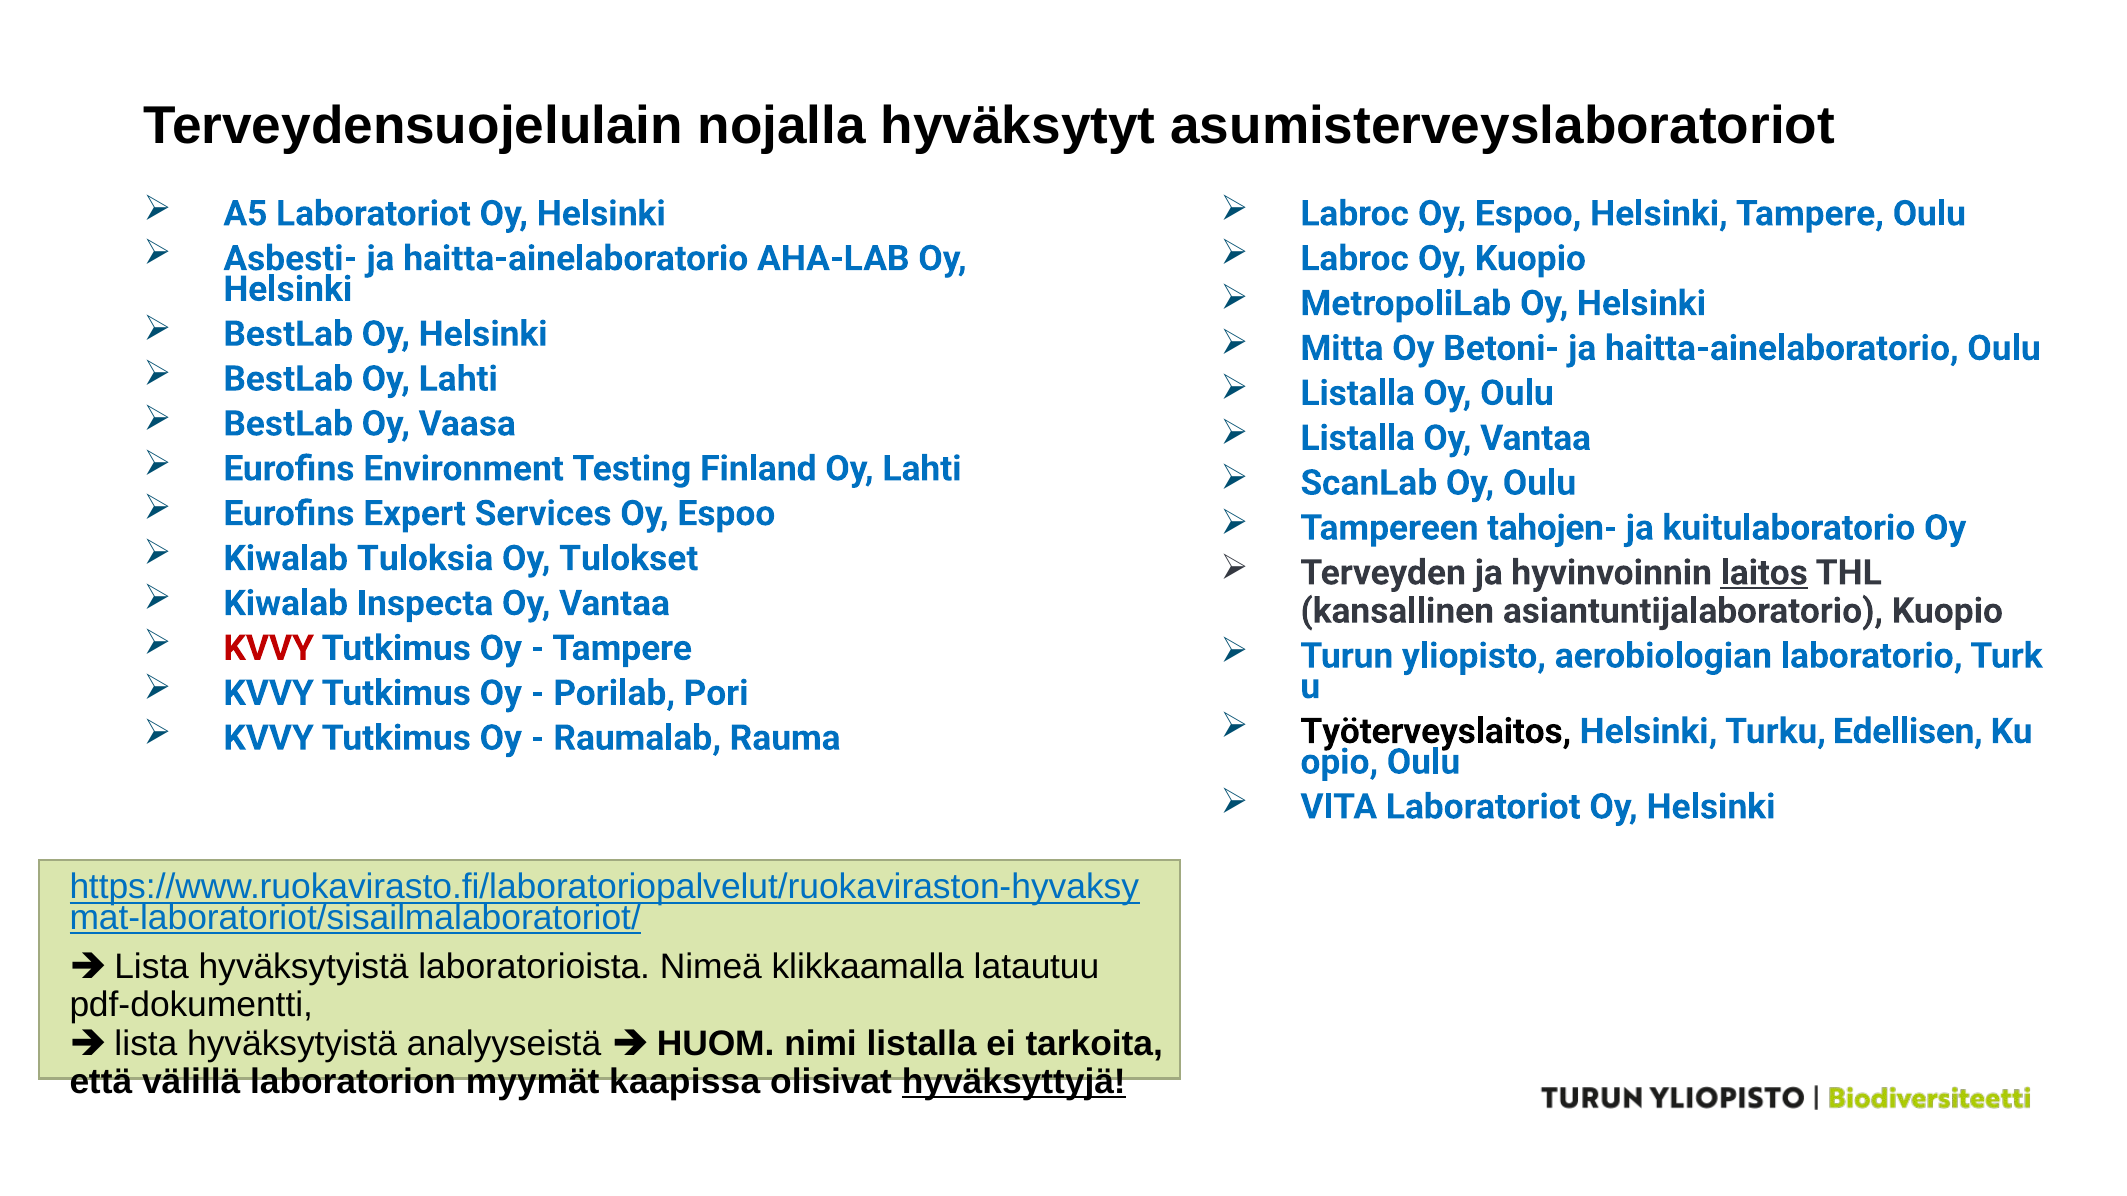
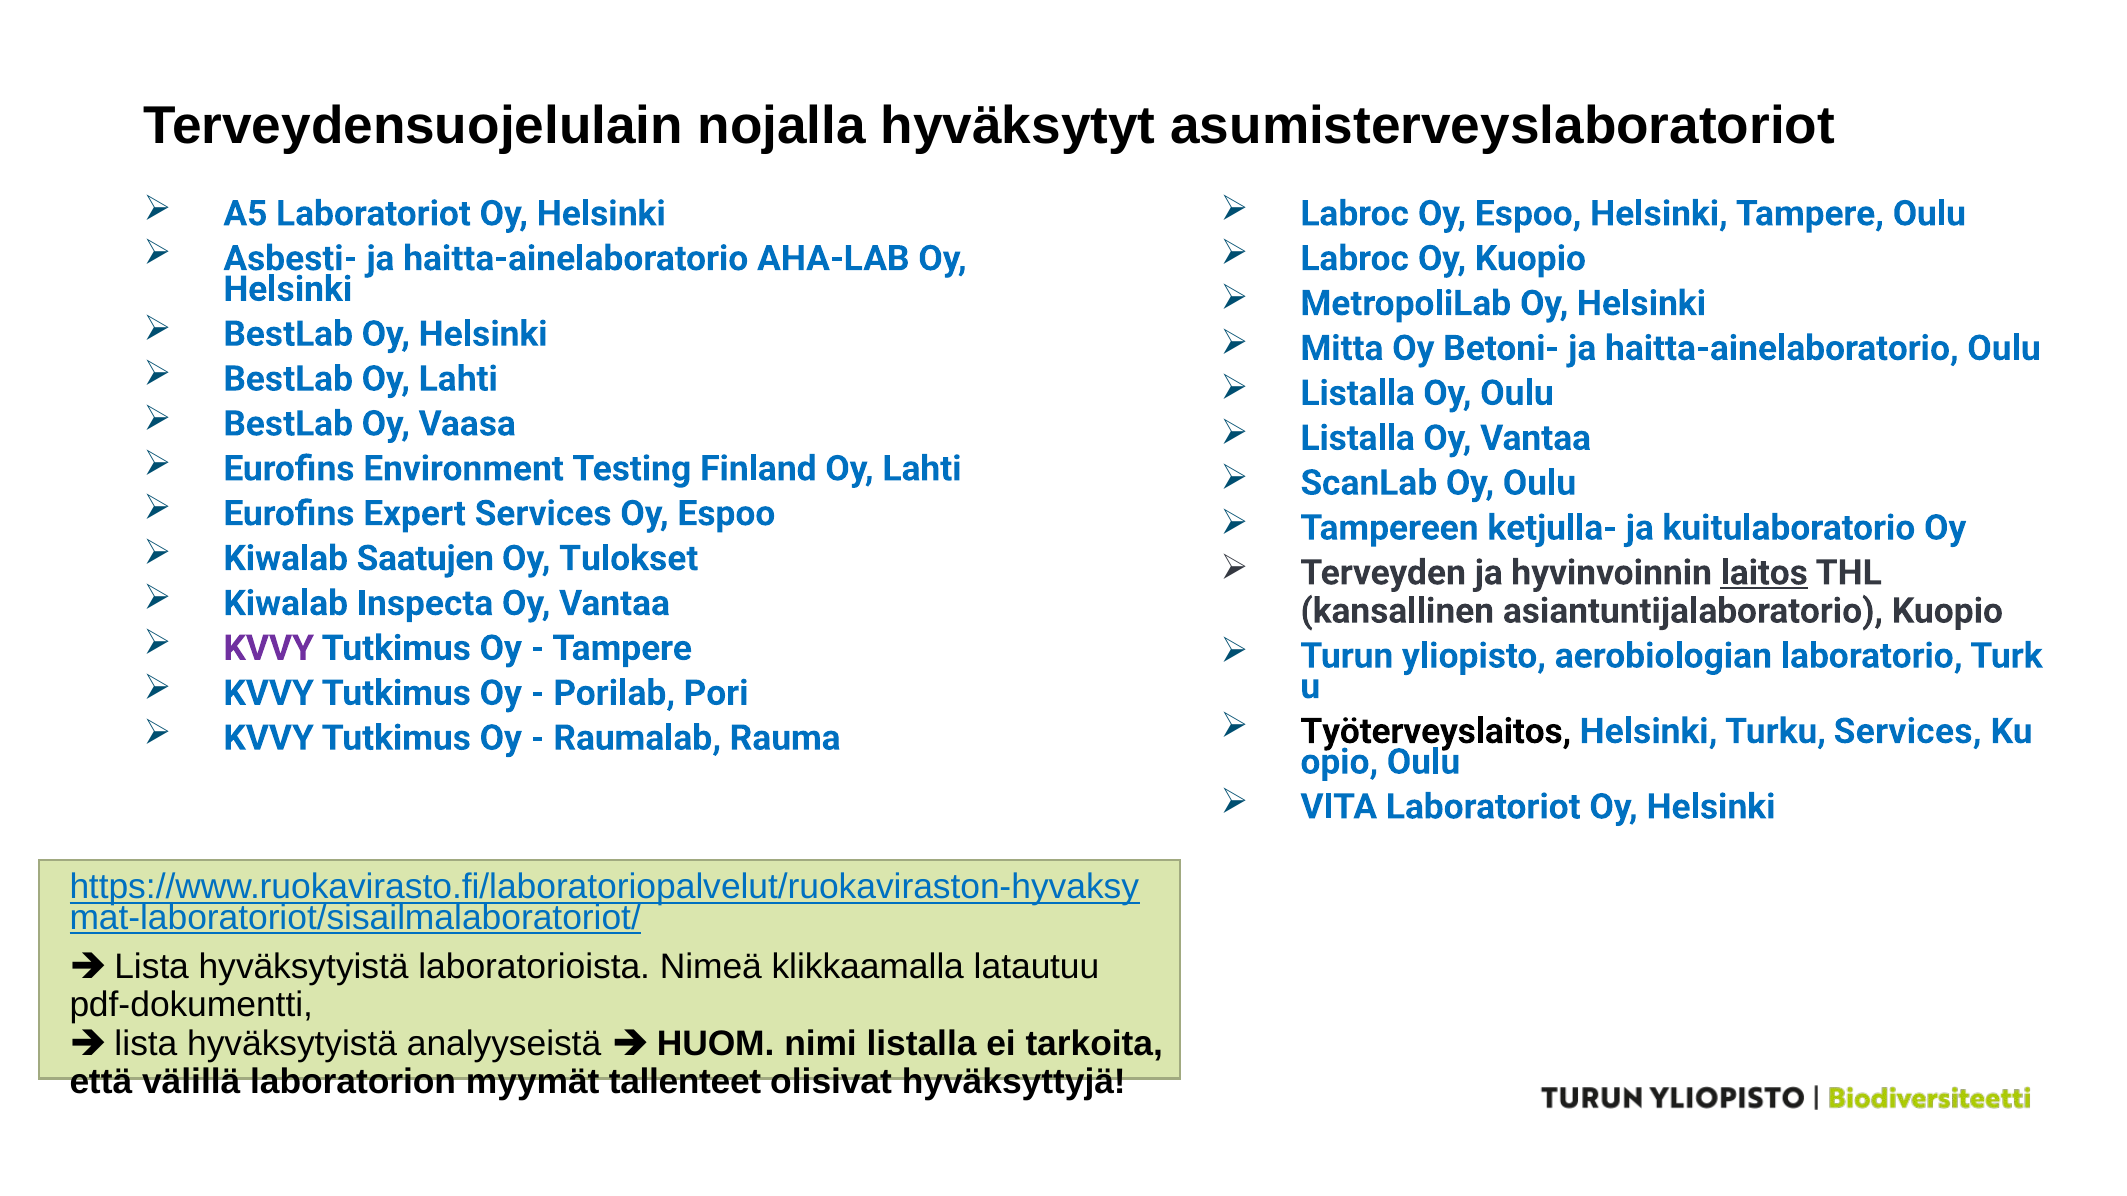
tahojen-: tahojen- -> ketjulla- (1552, 528)
Tuloksia: Tuloksia -> Saatujen (425, 559)
KVVY colour: red -> purple (269, 648)
Turku Edellisen: Edellisen -> Services (1908, 732)
kaapissa: kaapissa -> tallenteet (685, 1082)
hyväksyttyjä underline: present -> none (1014, 1082)
